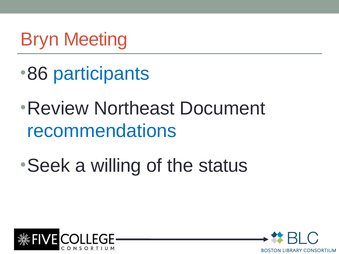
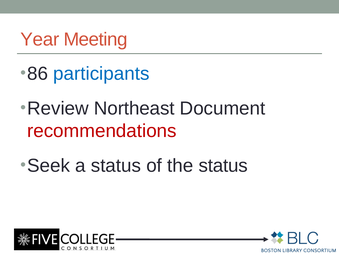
Bryn: Bryn -> Year (40, 39)
recommendations colour: blue -> red (102, 131)
a willing: willing -> status (116, 166)
